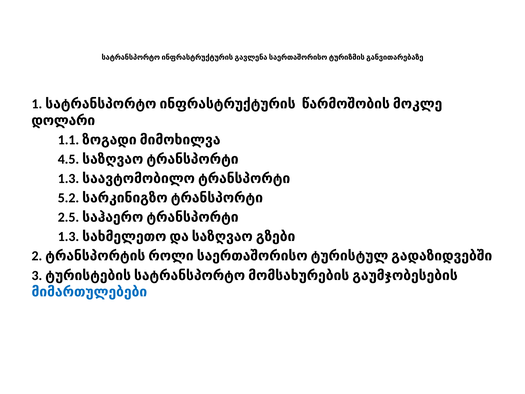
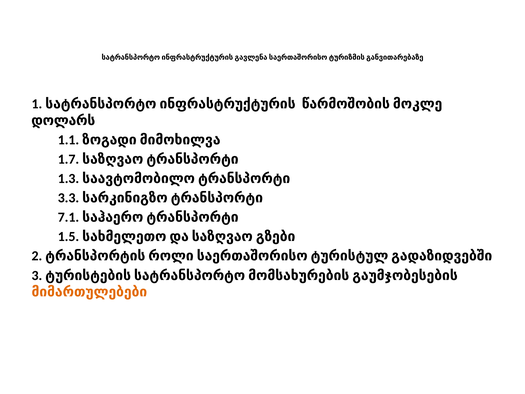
დოლარი: დოლარი -> დოლარს (63, 120)
4.5: 4.5 -> 1.7 (68, 159)
5.2: 5.2 -> 3.3 (68, 198)
2.5: 2.5 -> 7.1 (68, 217)
1.3: 1.3 -> 1.5 (68, 237)
მიმართულებები colour: blue -> orange (89, 292)
